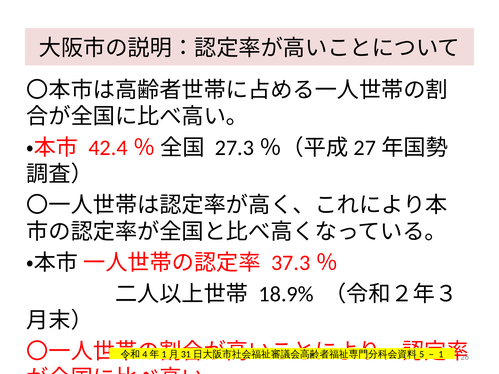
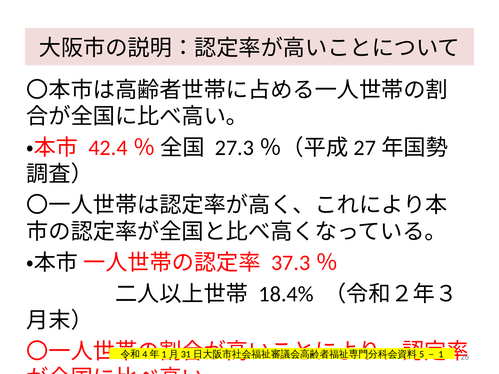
18.9%: 18.9% -> 18.4% (286, 294)
